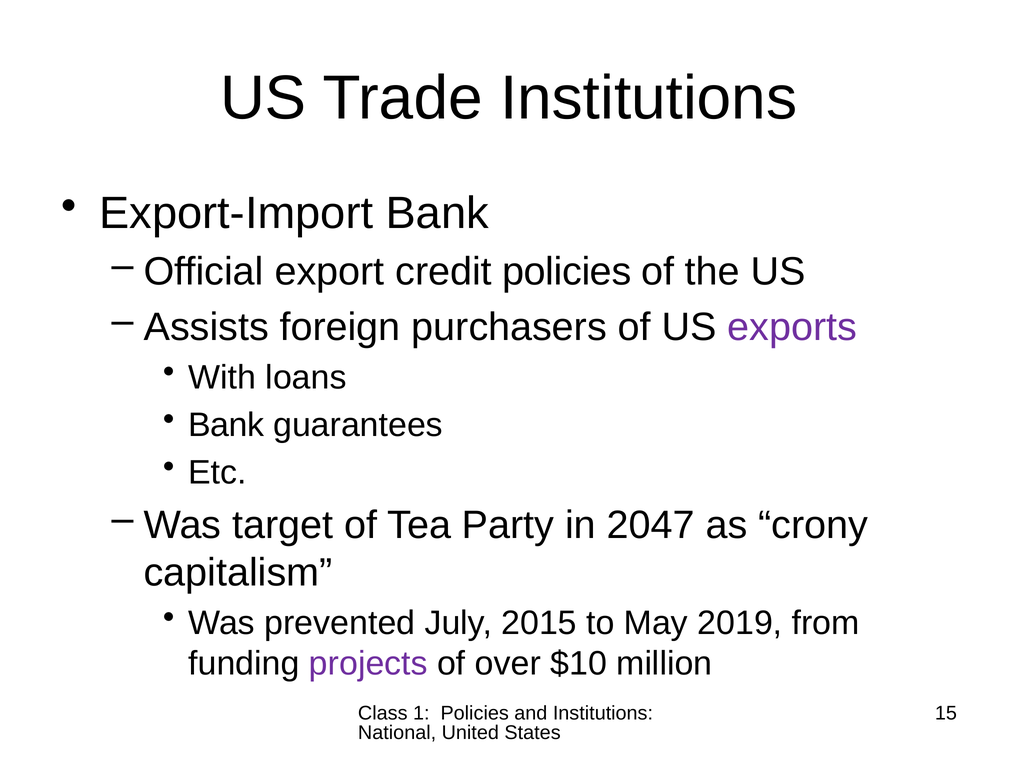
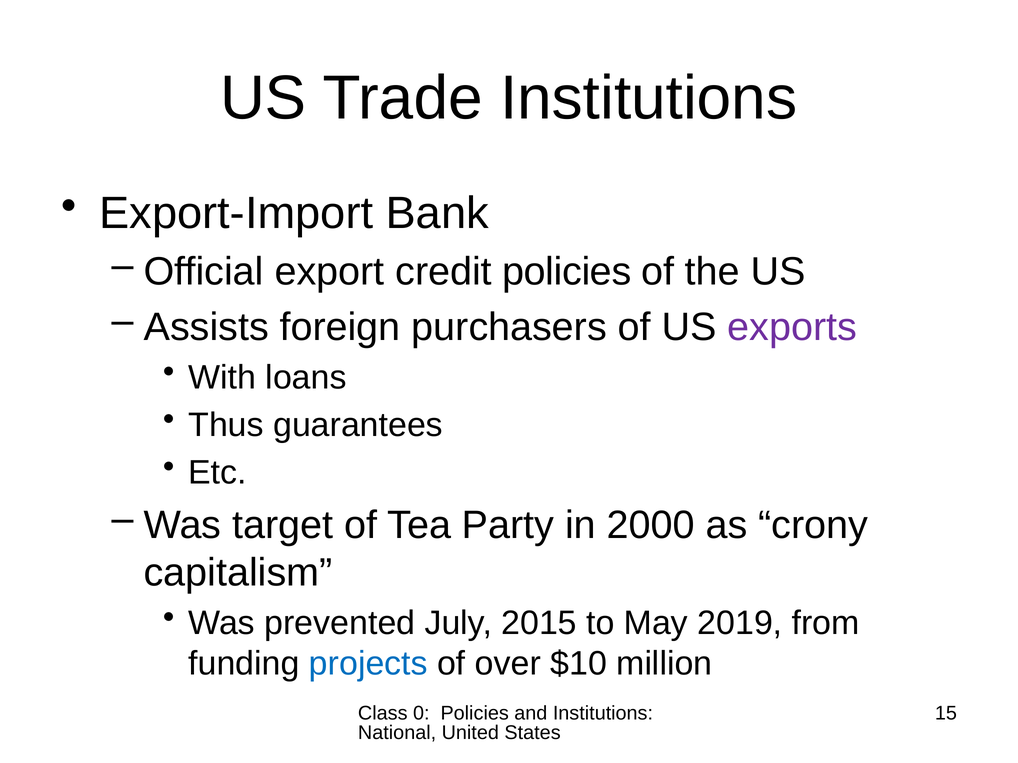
Bank: Bank -> Thus (226, 425)
2047: 2047 -> 2000 (651, 525)
projects colour: purple -> blue (368, 664)
1: 1 -> 0 (421, 714)
